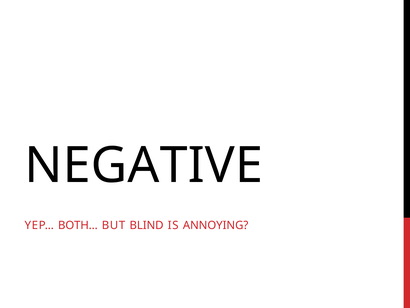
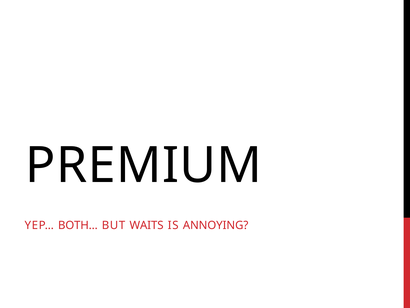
NEGATIVE: NEGATIVE -> PREMIUM (144, 165)
BLIND: BLIND -> WAITS (147, 225)
